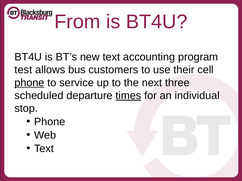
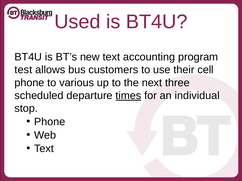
From: From -> Used (77, 22)
phone underline: present -> none (29, 83)
service: service -> various (77, 83)
